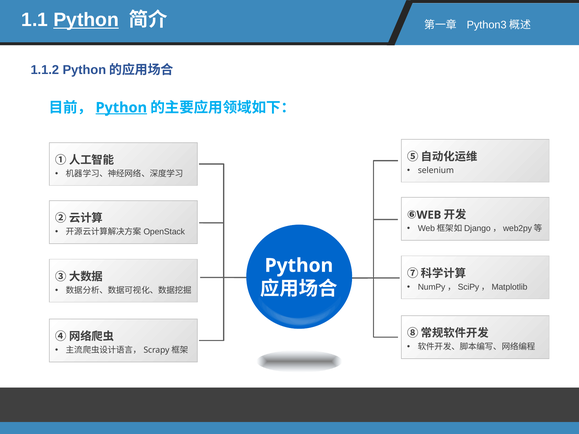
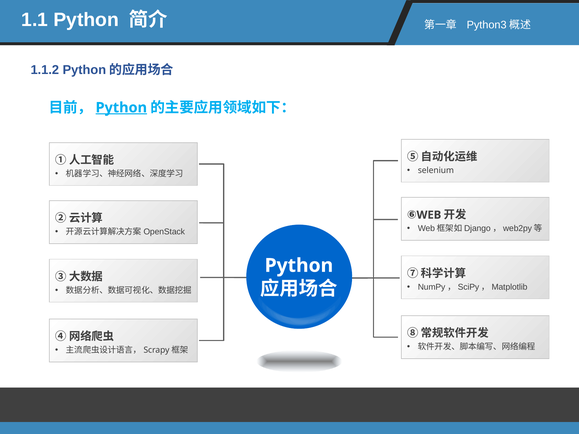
Python underline: present -> none (86, 20)
